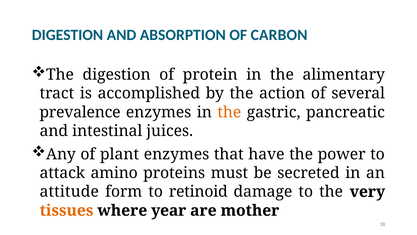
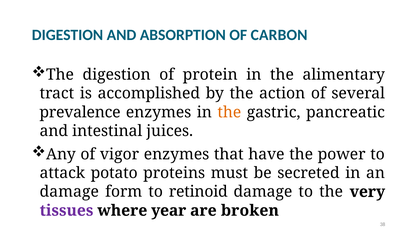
plant: plant -> vigor (119, 154)
amino: amino -> potato (114, 173)
attitude: attitude -> damage (69, 191)
tissues colour: orange -> purple (66, 210)
mother: mother -> broken (250, 210)
